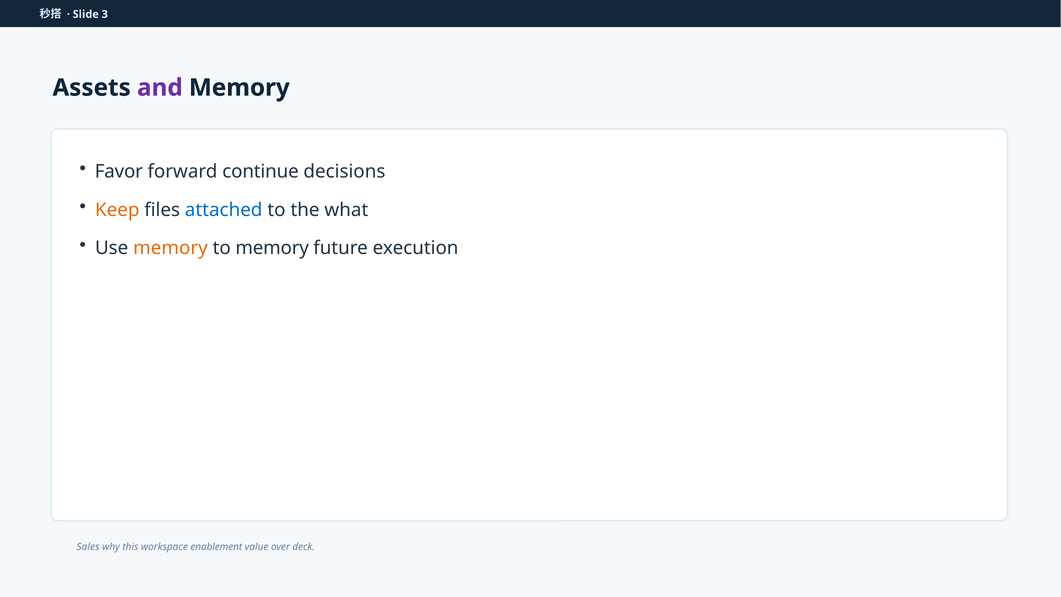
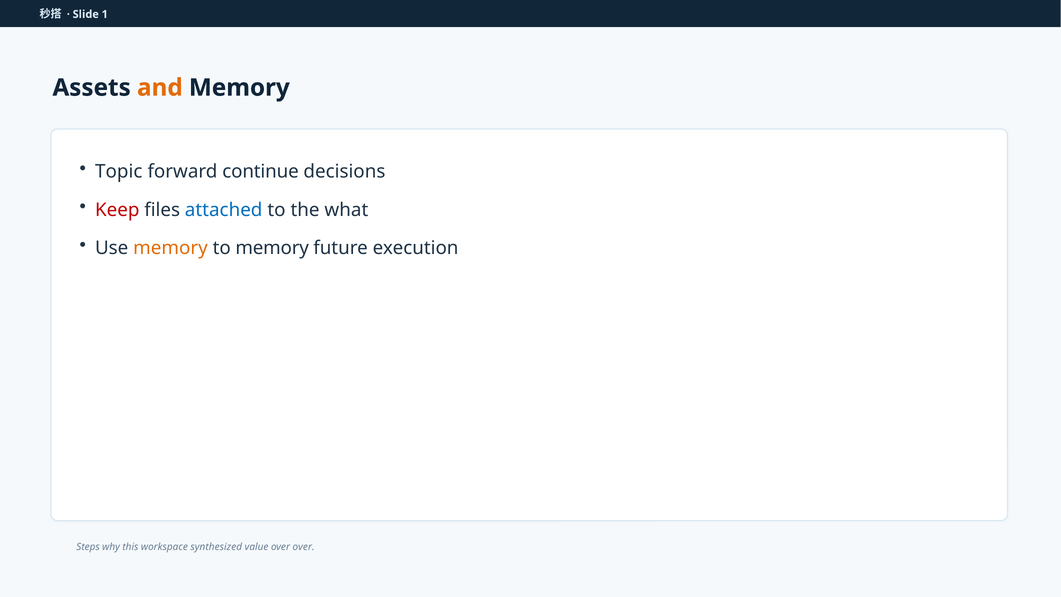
3: 3 -> 1 (105, 14)
and colour: purple -> orange (160, 88)
Favor: Favor -> Topic (119, 172)
Keep colour: orange -> red (117, 210)
Sales: Sales -> Steps (88, 547)
enablement: enablement -> synthesized (216, 547)
over deck: deck -> over (304, 547)
